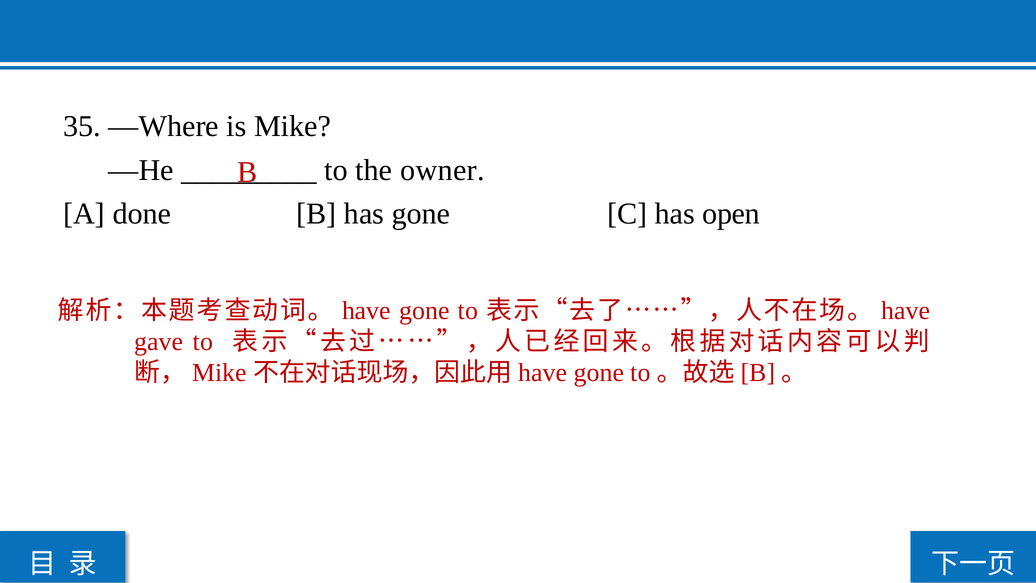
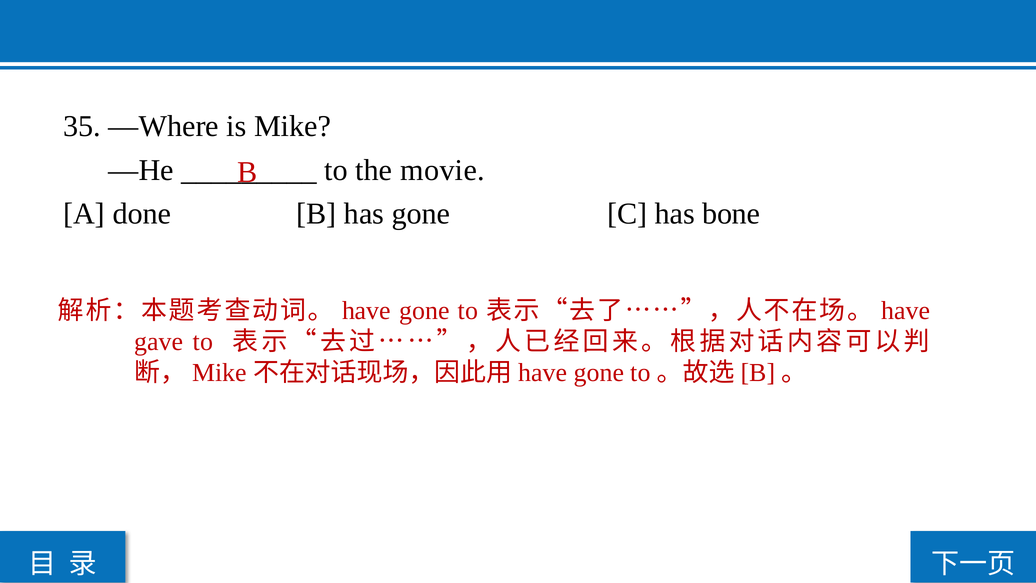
owner: owner -> movie (443, 170)
open: open -> bone (731, 213)
